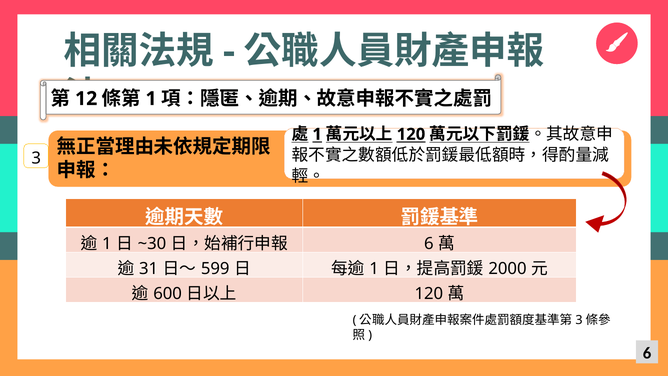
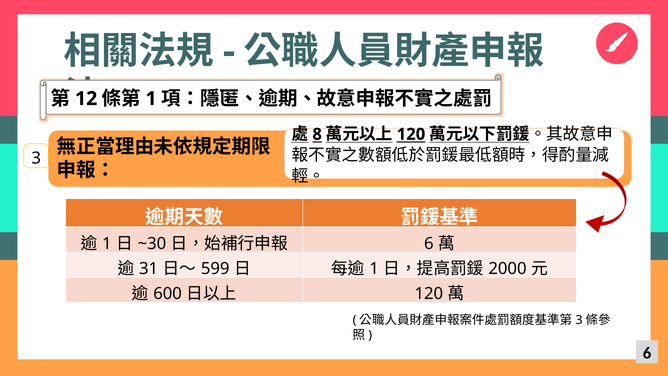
1: 1 -> 8 (317, 134)
